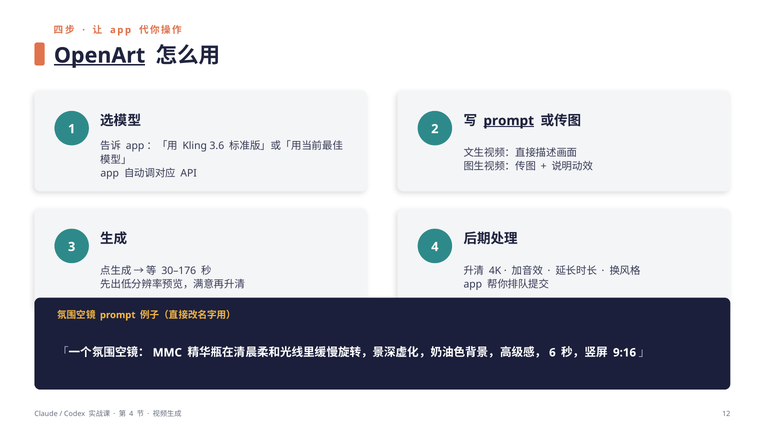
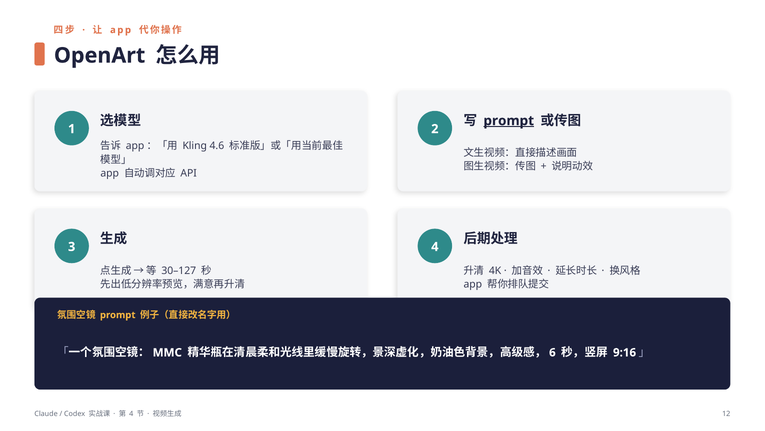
OpenArt underline: present -> none (100, 55)
3.6: 3.6 -> 4.6 (217, 146)
30–176: 30–176 -> 30–127 (179, 270)
